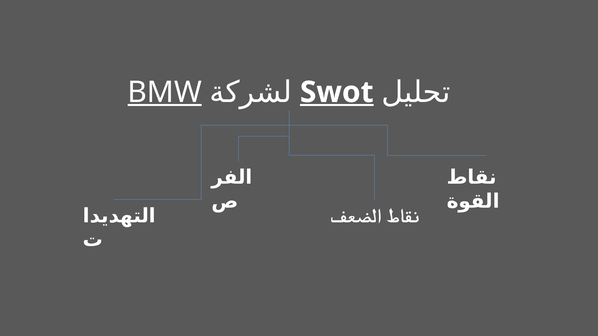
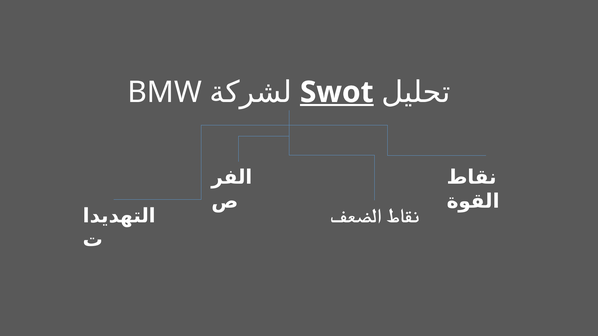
BMW underline: present -> none (165, 92)
